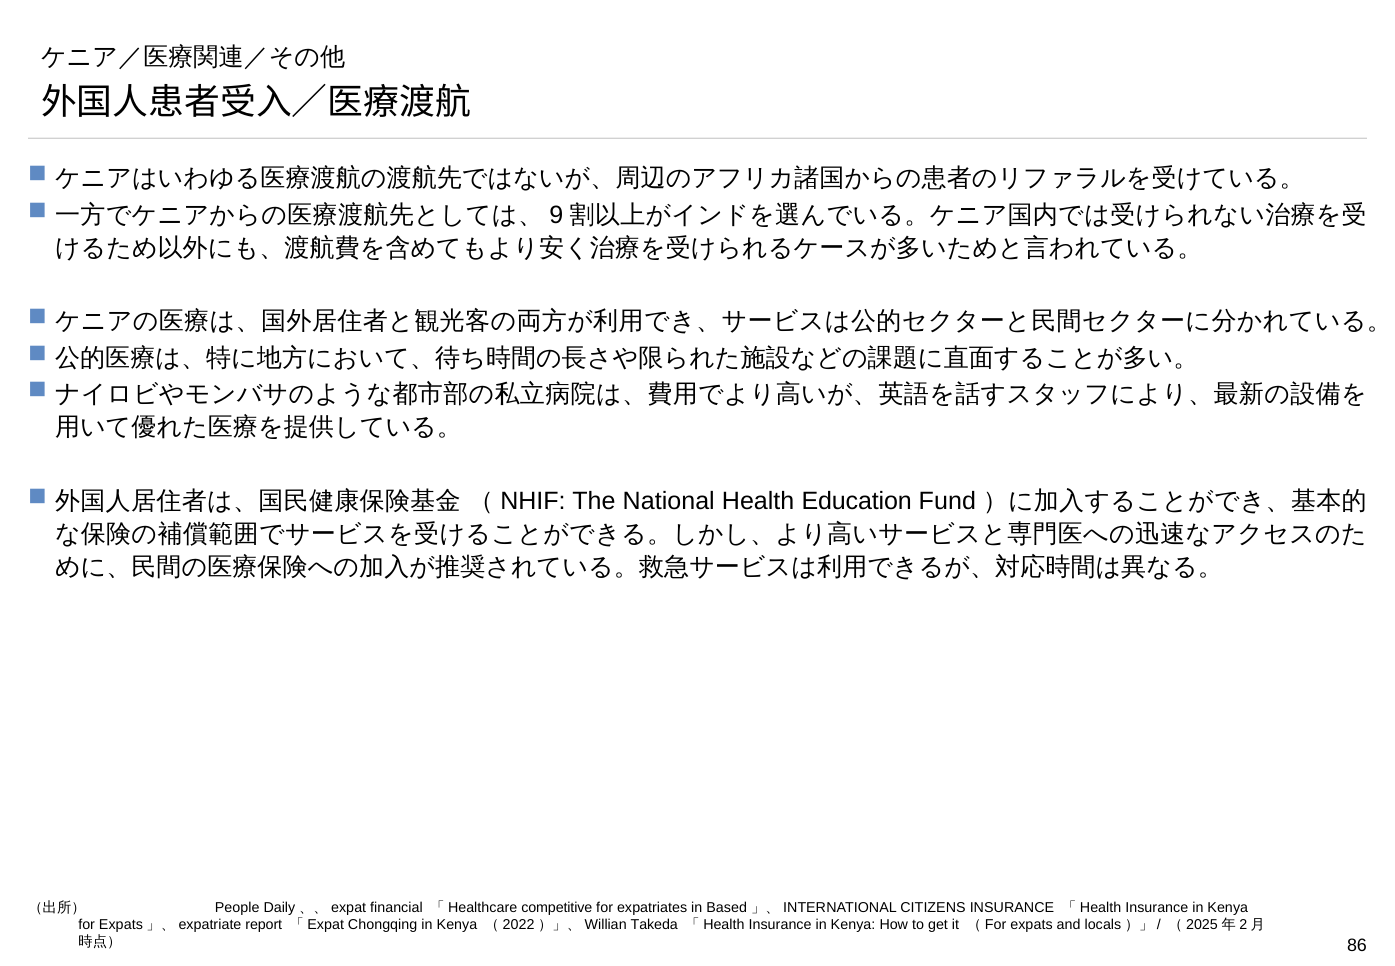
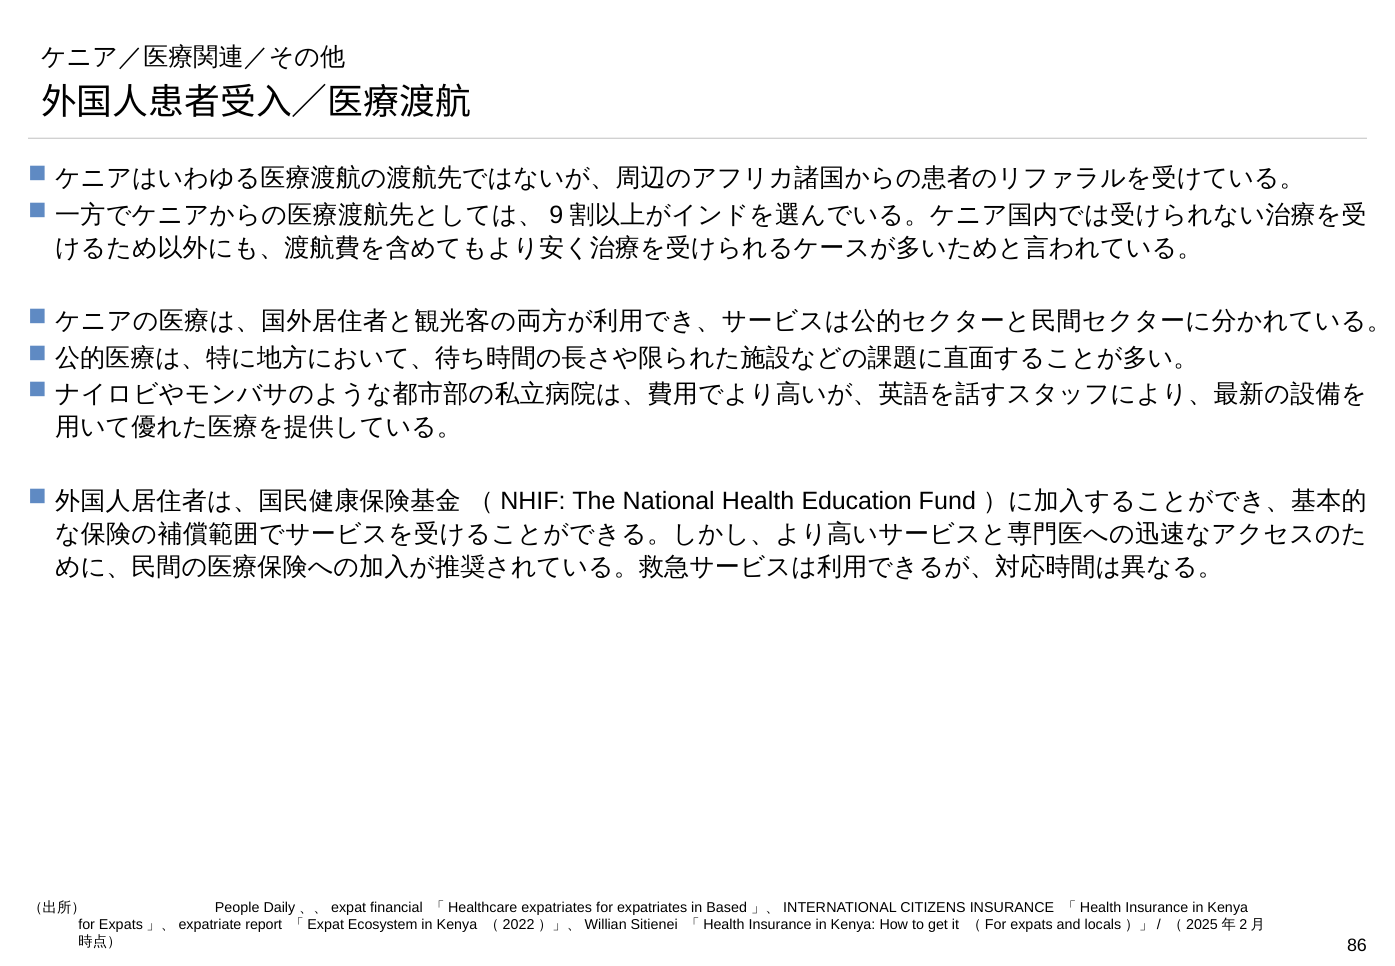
「Healthcare competitive: competitive -> expatriates (557, 907)
Chongqing: Chongqing -> Ecosystem (383, 925)
Takeda: Takeda -> Sitienei (654, 925)
